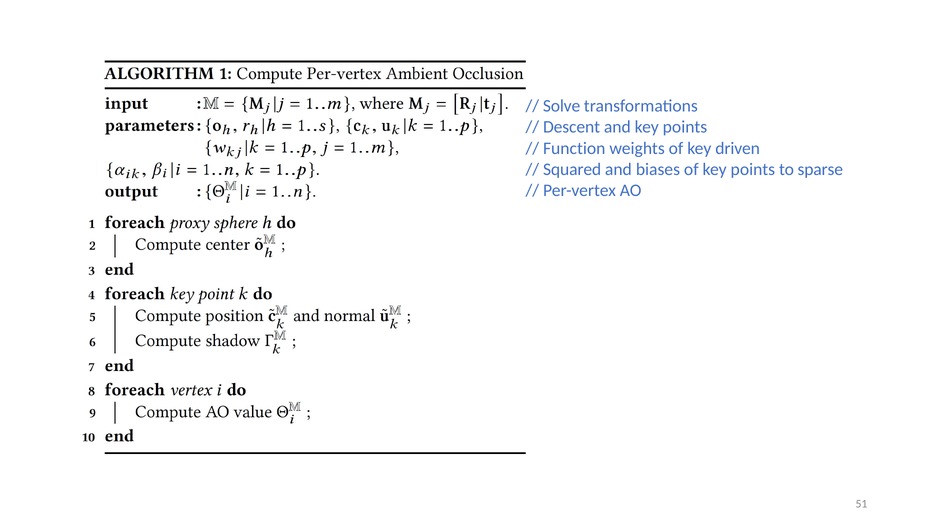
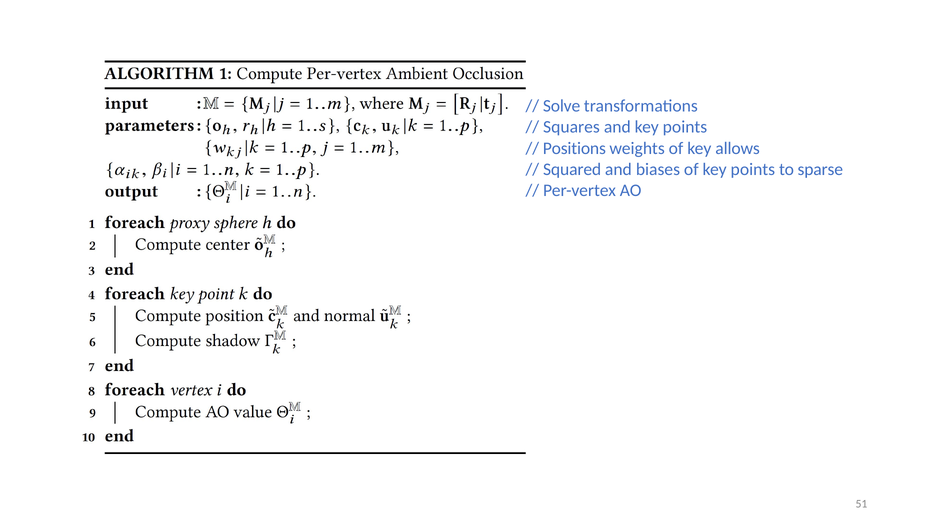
Descent: Descent -> Squares (571, 127)
Function: Function -> Positions (574, 148)
driven: driven -> allows (738, 148)
